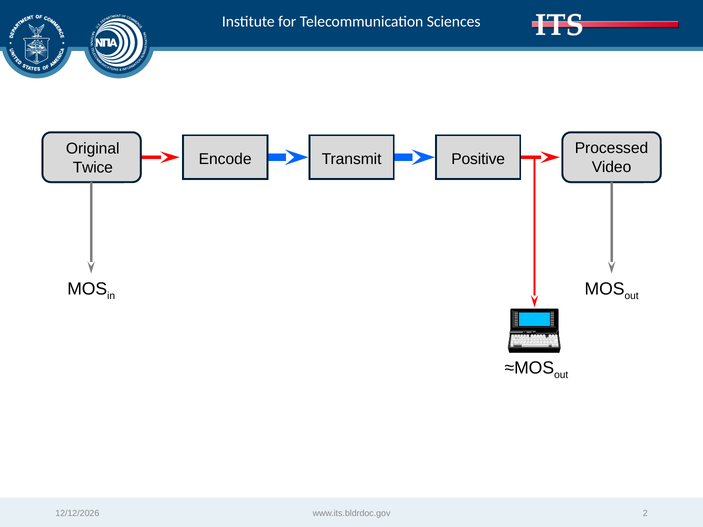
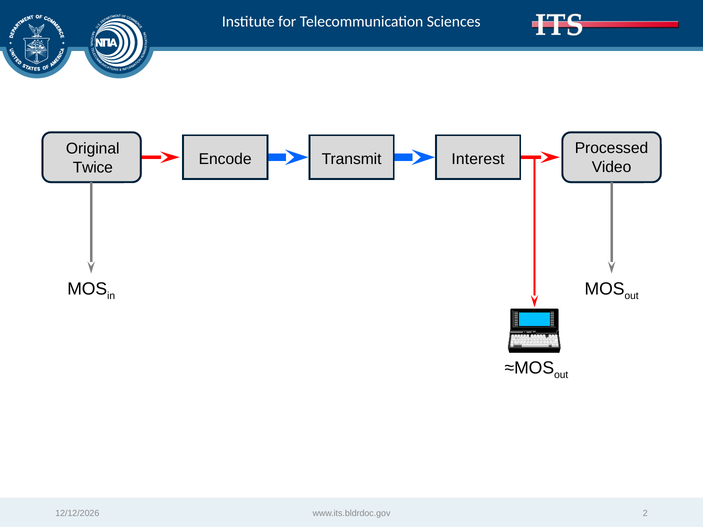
Positive: Positive -> Interest (478, 159)
